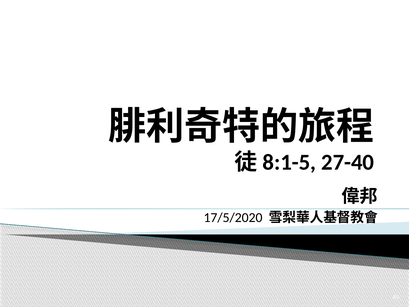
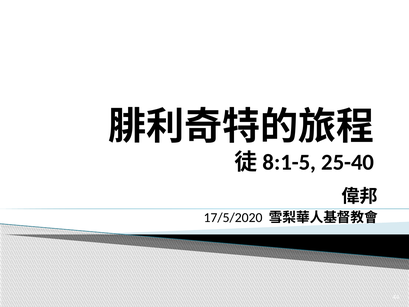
27-40: 27-40 -> 25-40 (348, 162)
